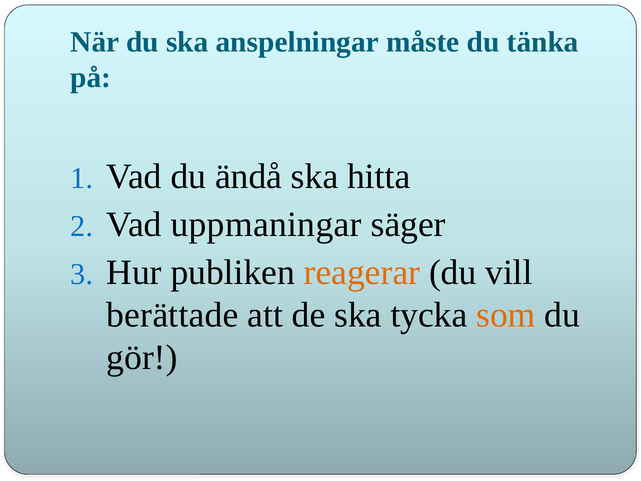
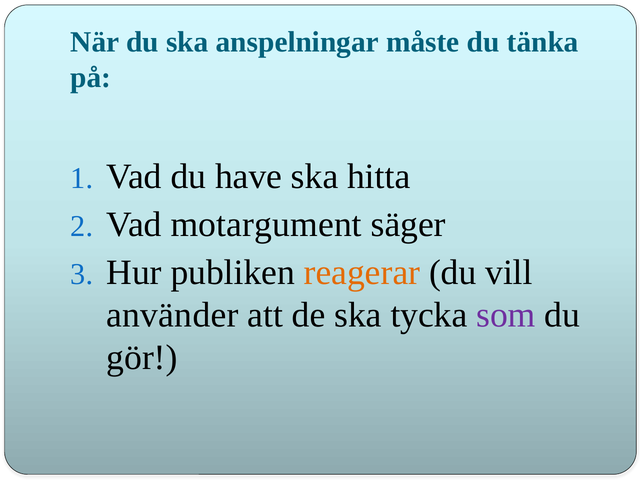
ändå: ändå -> have (249, 176)
uppmaningar: uppmaningar -> motargument (266, 224)
berättade: berättade -> använder (172, 315)
som colour: orange -> purple (506, 315)
